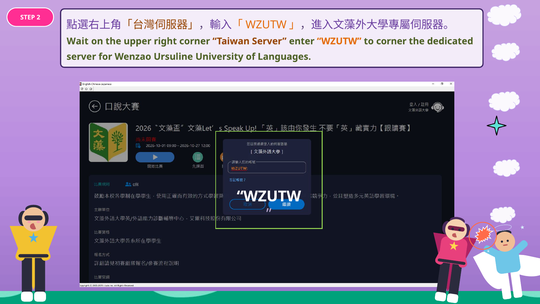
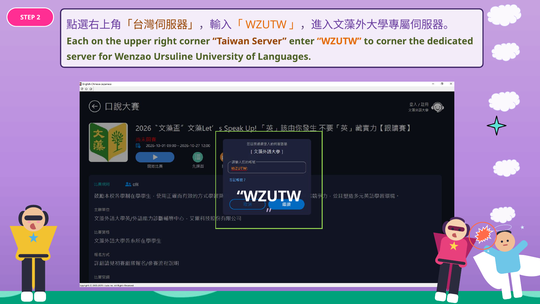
Wait: Wait -> Each (78, 41)
